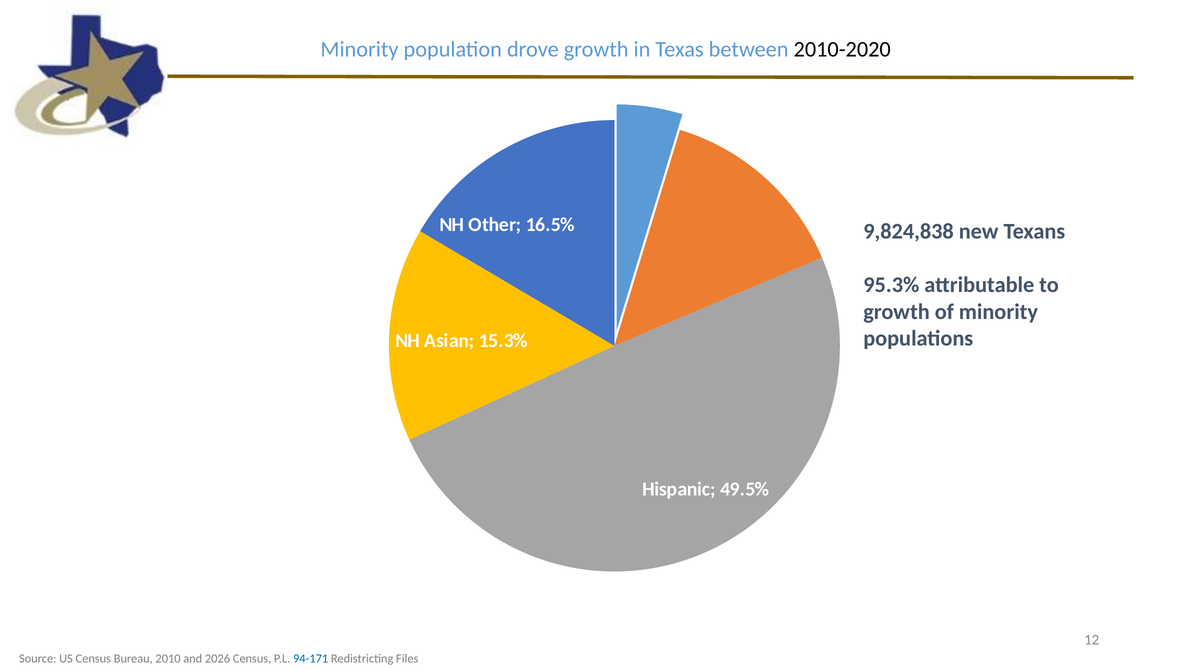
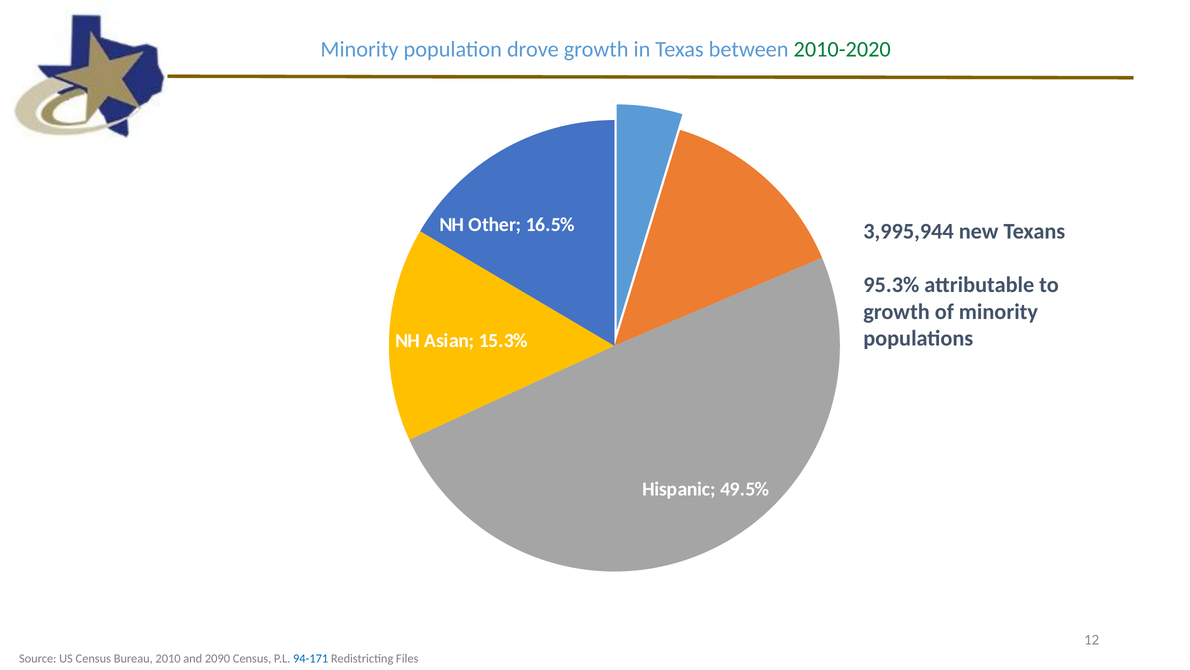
2010-2020 colour: black -> green (842, 49)
9,824,838: 9,824,838 -> 3,995,944 (909, 231)
2026: 2026 -> 2090 (218, 658)
